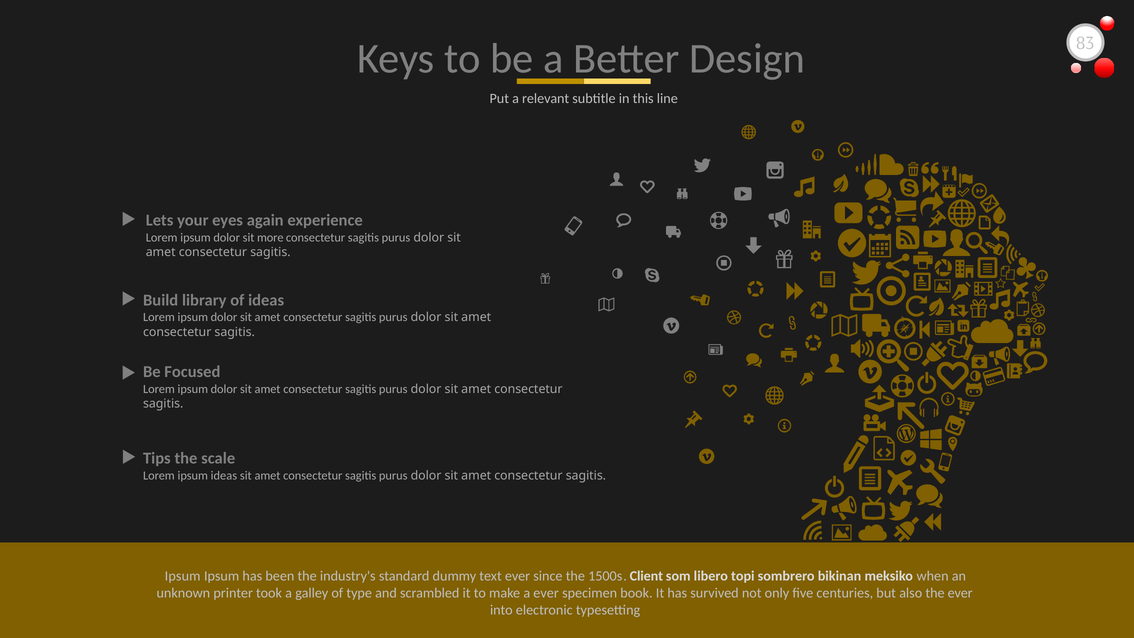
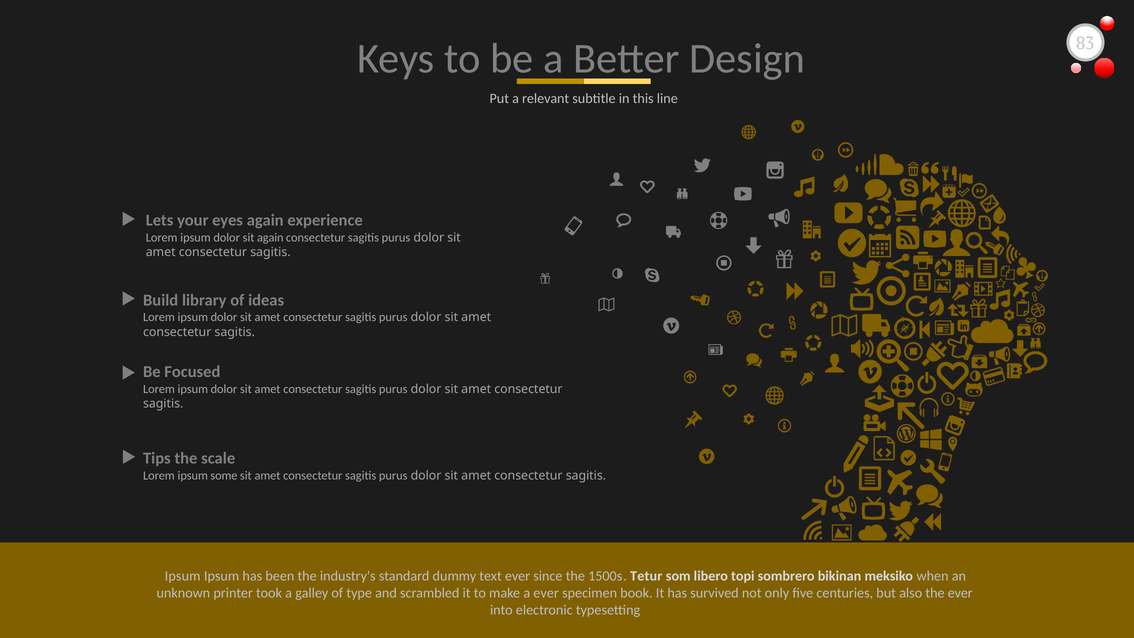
sit more: more -> again (270, 237)
ipsum ideas: ideas -> some (224, 475)
Client: Client -> Tetur (646, 576)
